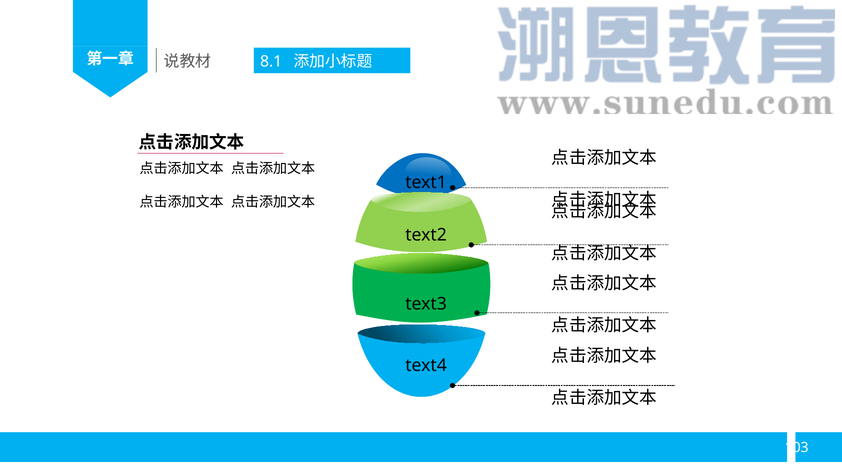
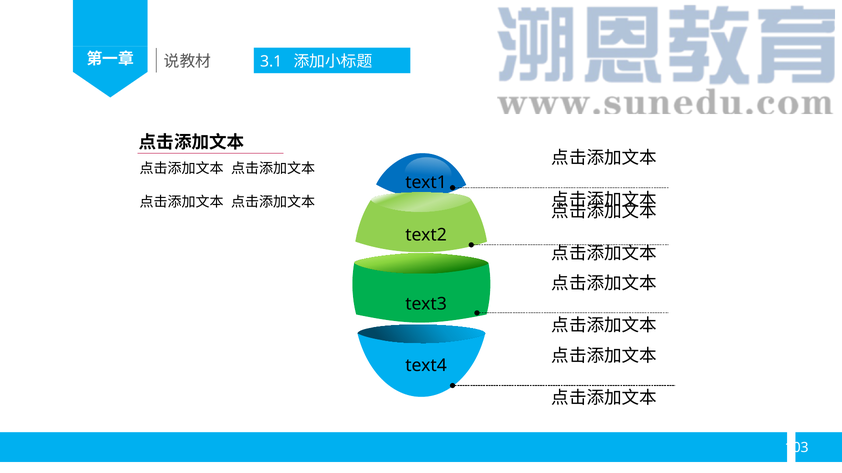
8.1: 8.1 -> 3.1 (271, 62)
